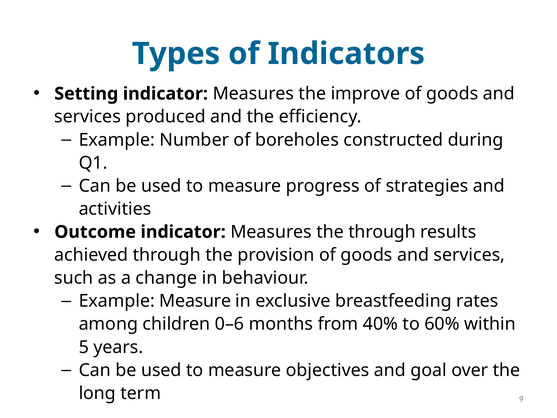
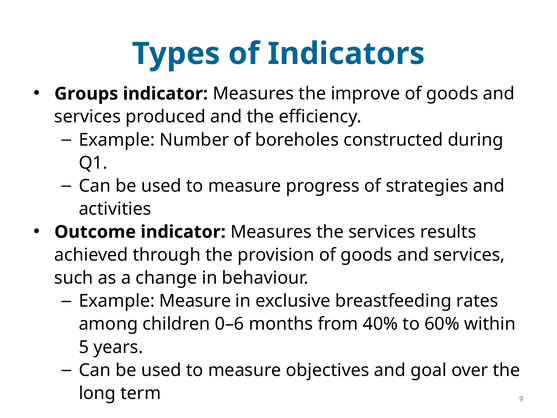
Setting: Setting -> Groups (86, 94)
the through: through -> services (382, 232)
